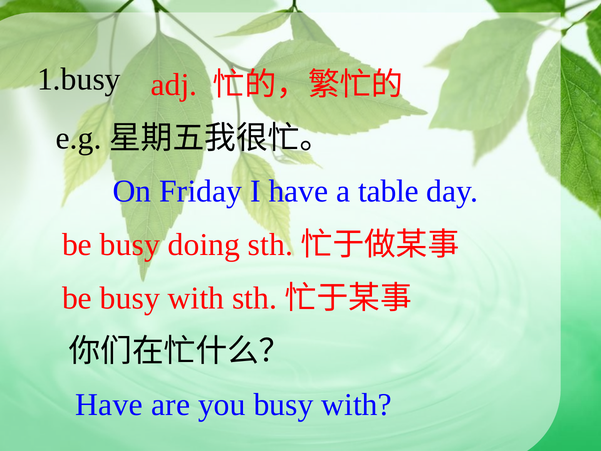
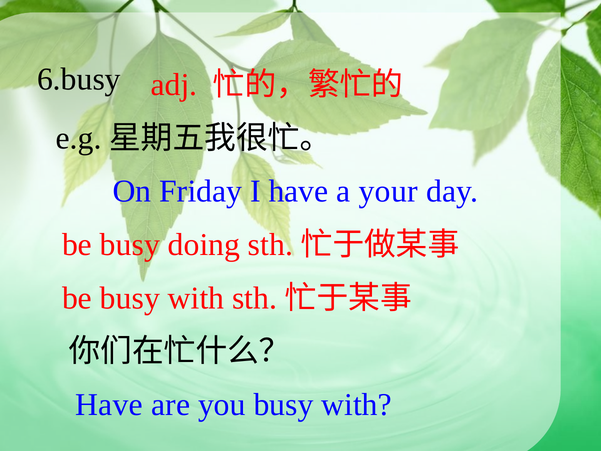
1.busy: 1.busy -> 6.busy (79, 79)
table: table -> your (388, 191)
